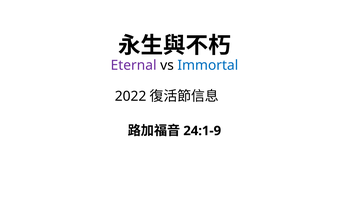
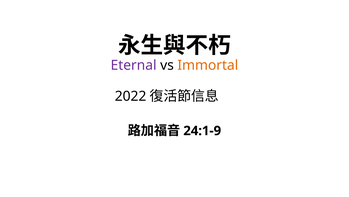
Immortal colour: blue -> orange (208, 65)
